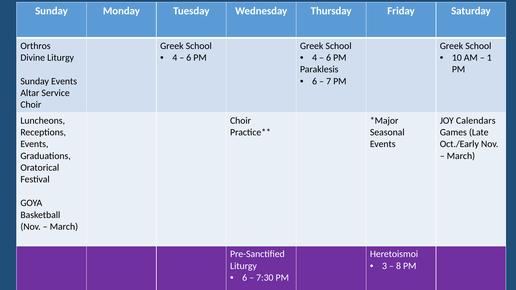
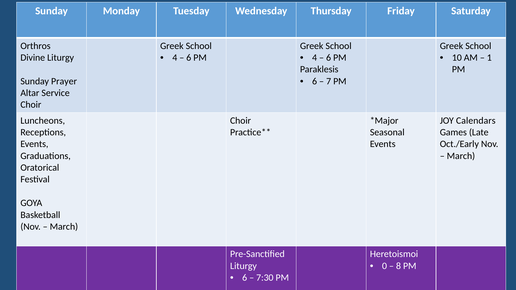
Sunday Events: Events -> Prayer (64, 81)
3: 3 -> 0 (384, 266)
